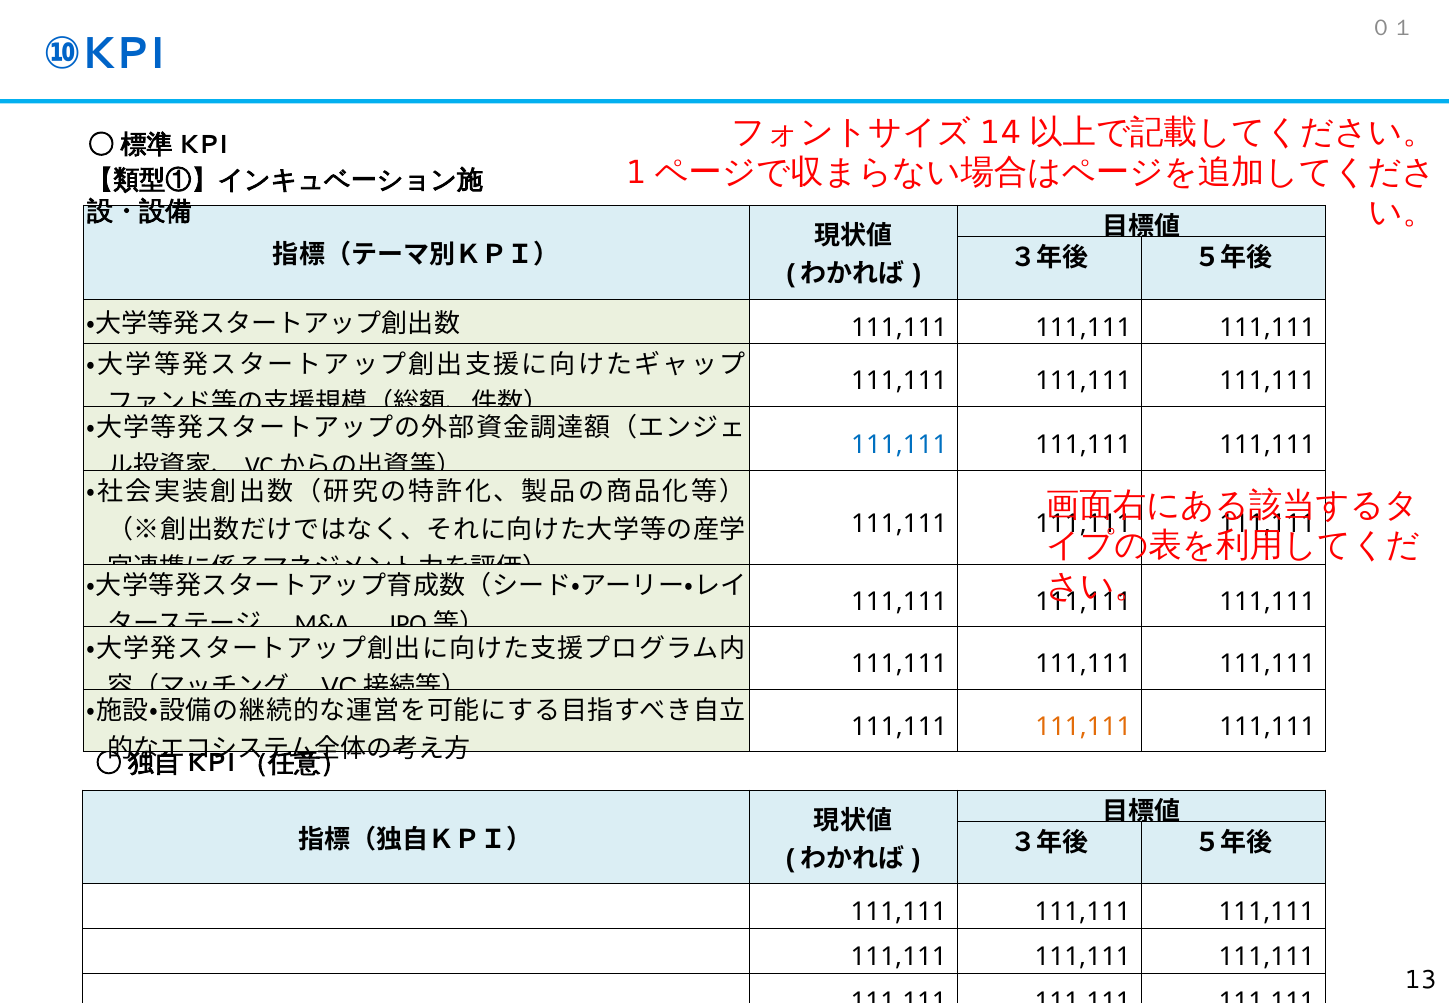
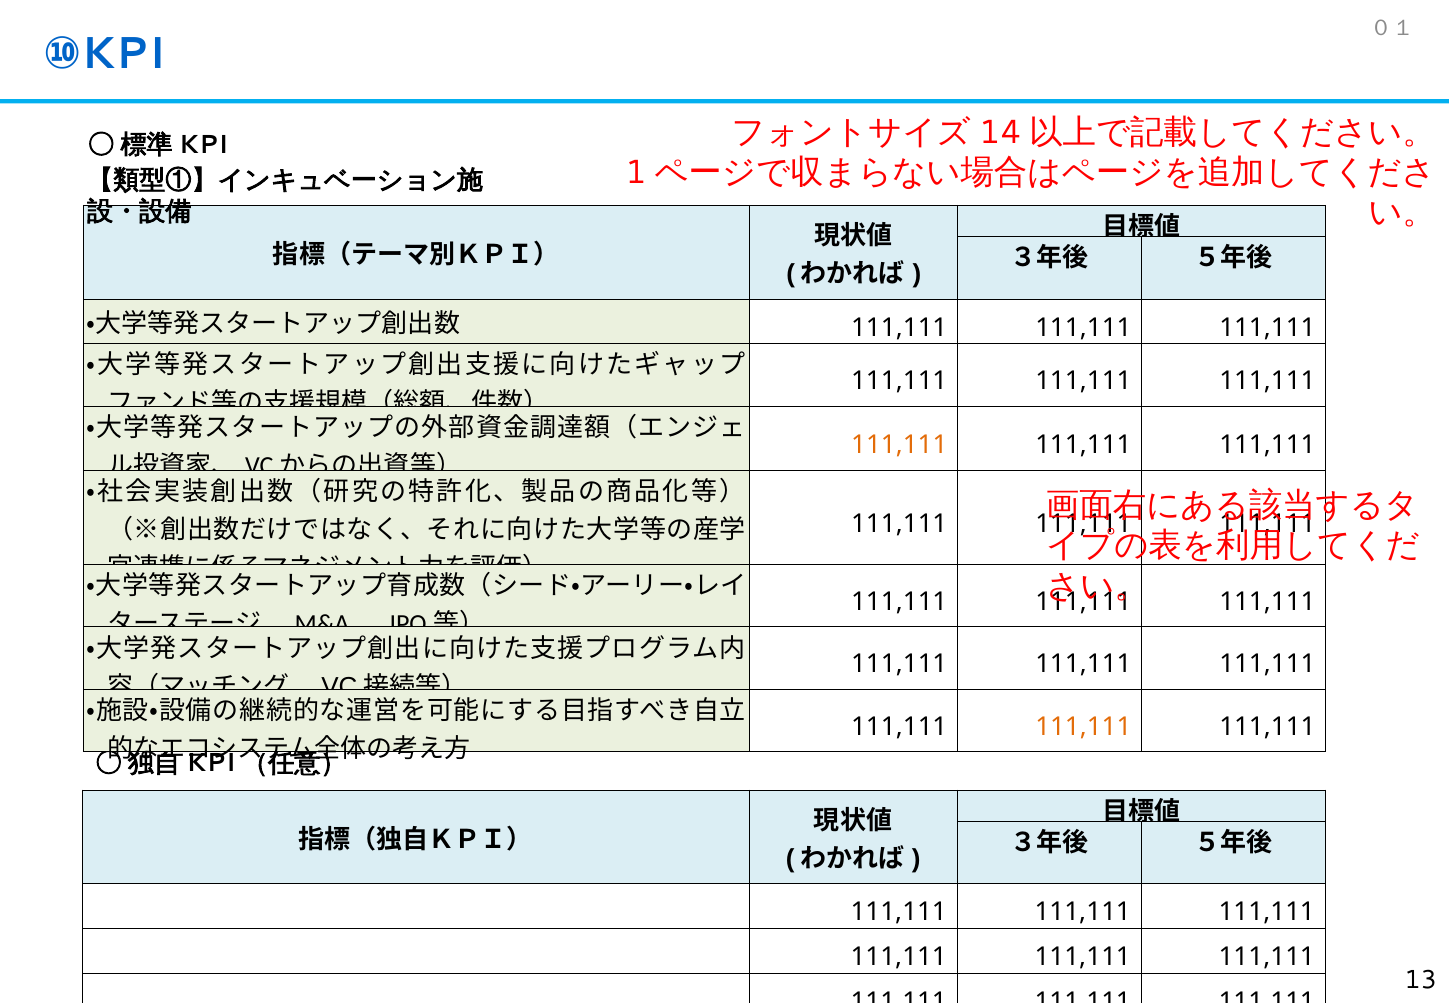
111,111 colour: blue -> orange (899, 445)
